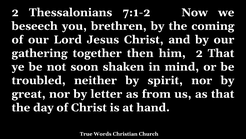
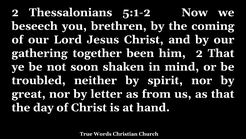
7:1-2: 7:1-2 -> 5:1-2 (136, 12)
then: then -> been (140, 53)
